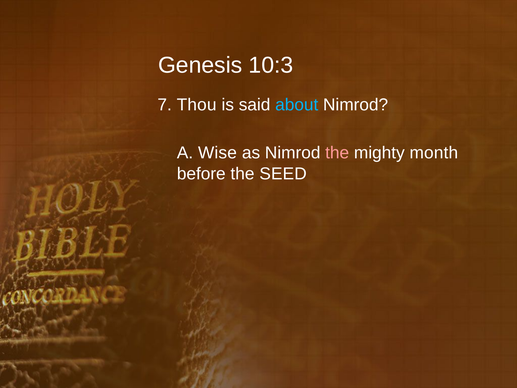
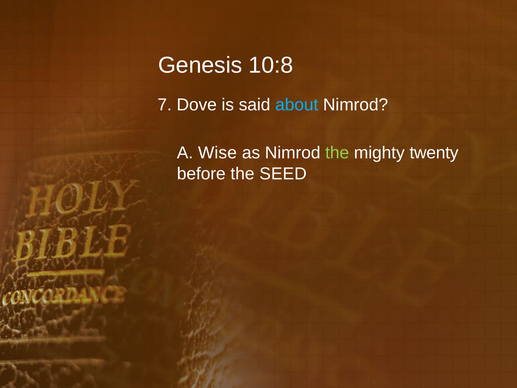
10:3: 10:3 -> 10:8 (271, 65)
Thou: Thou -> Dove (197, 105)
the colour: pink -> light green (337, 153)
month: month -> twenty (434, 153)
